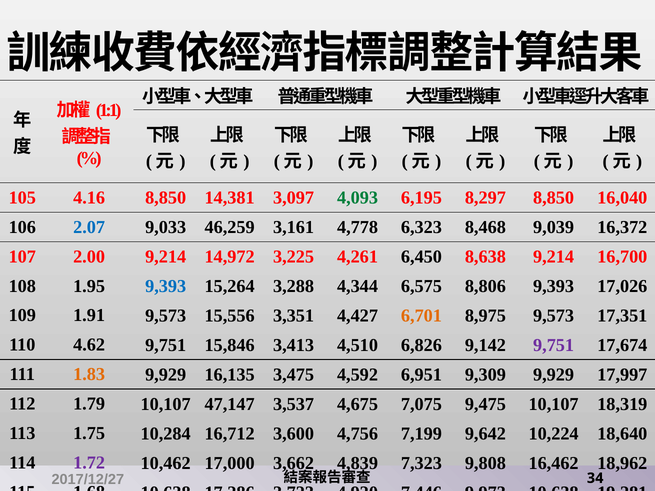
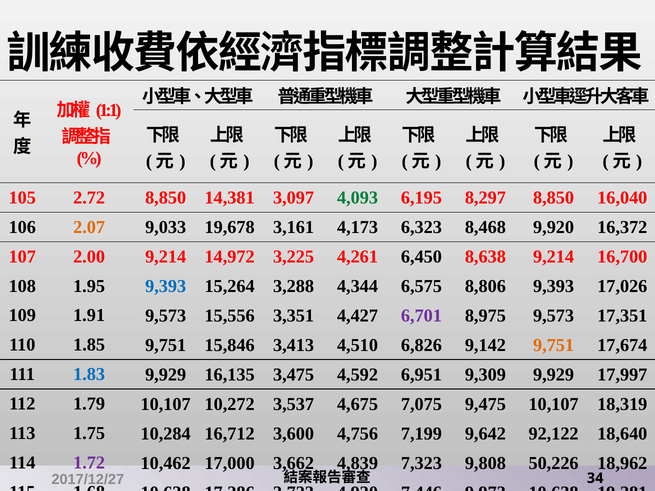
4.16: 4.16 -> 2.72 (89, 198)
2.07 colour: blue -> orange (89, 227)
46,259: 46,259 -> 19,678 (230, 227)
4,778: 4,778 -> 4,173 (358, 227)
9,039: 9,039 -> 9,920 (554, 227)
6,701 colour: orange -> purple (421, 316)
4.62: 4.62 -> 1.85 (89, 345)
9,751 colour: purple -> orange (554, 345)
1.83 colour: orange -> blue (89, 375)
47,147: 47,147 -> 10,272 (230, 404)
10,224: 10,224 -> 92,122 (554, 434)
16,462: 16,462 -> 50,226 (554, 463)
